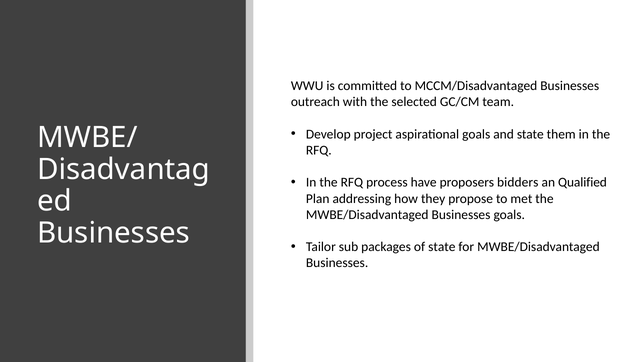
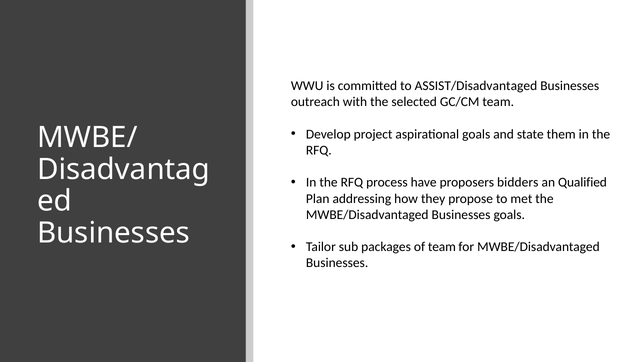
MCCM/Disadvantaged: MCCM/Disadvantaged -> ASSIST/Disadvantaged (476, 86)
of state: state -> team (442, 247)
